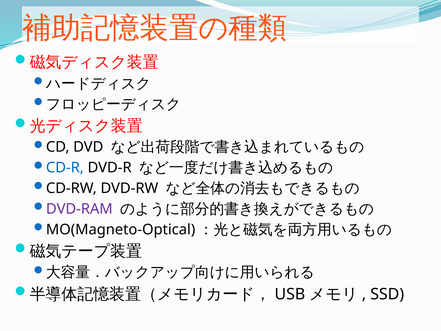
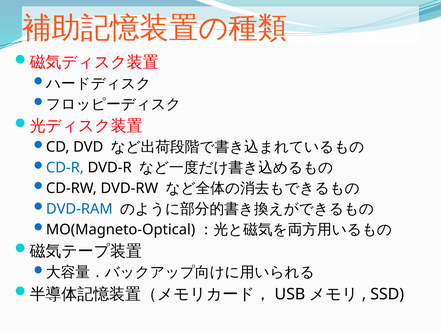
DVD-RAM colour: purple -> blue (79, 209)
